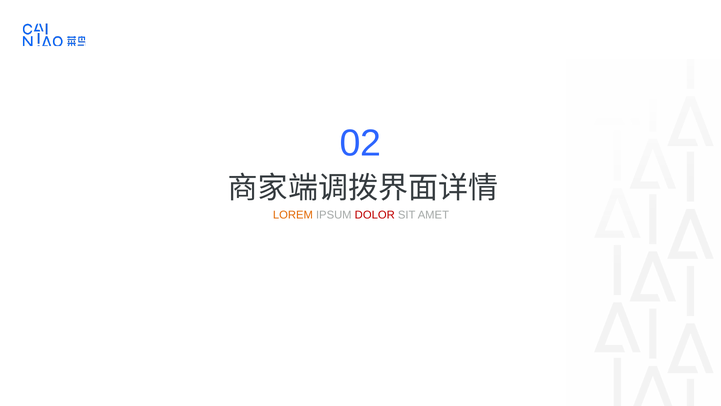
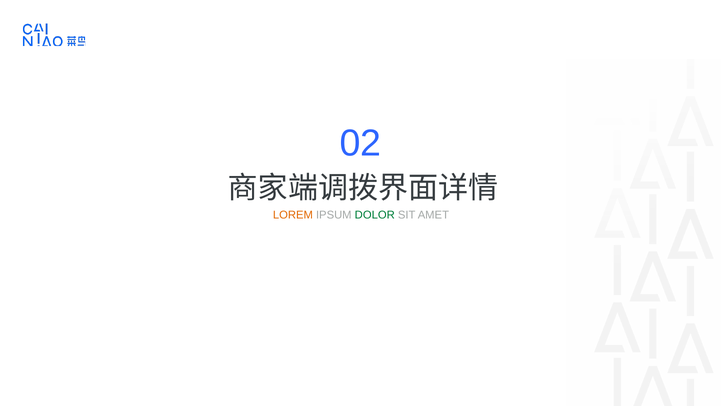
DOLOR colour: red -> green (375, 215)
